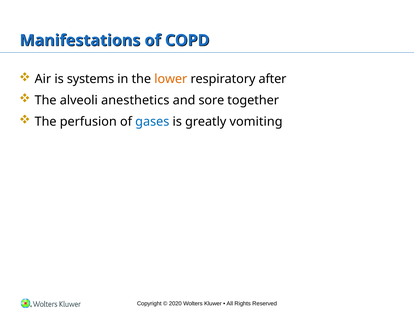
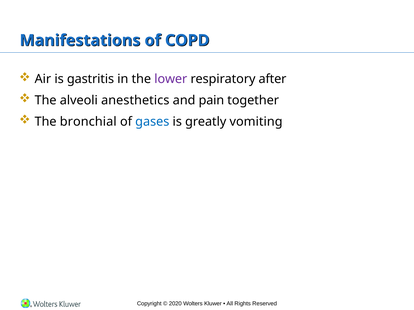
systems: systems -> gastritis (91, 79)
lower colour: orange -> purple (171, 79)
sore: sore -> pain (211, 100)
perfusion: perfusion -> bronchial (88, 122)
